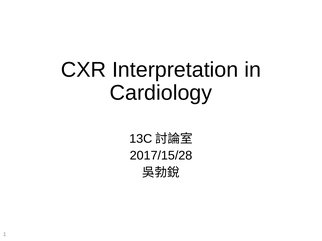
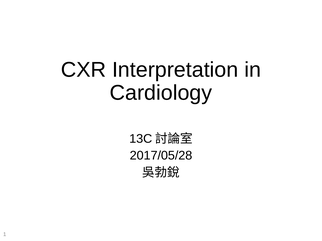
2017/15/28: 2017/15/28 -> 2017/05/28 (161, 156)
